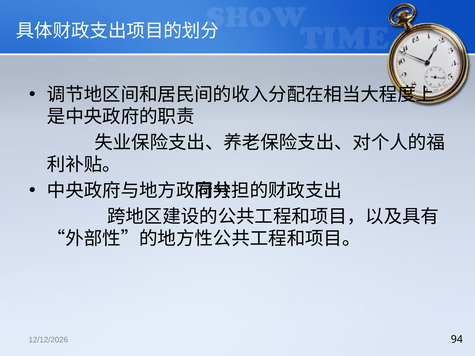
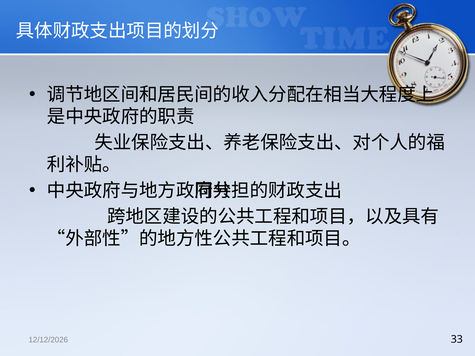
94: 94 -> 33 (457, 340)
